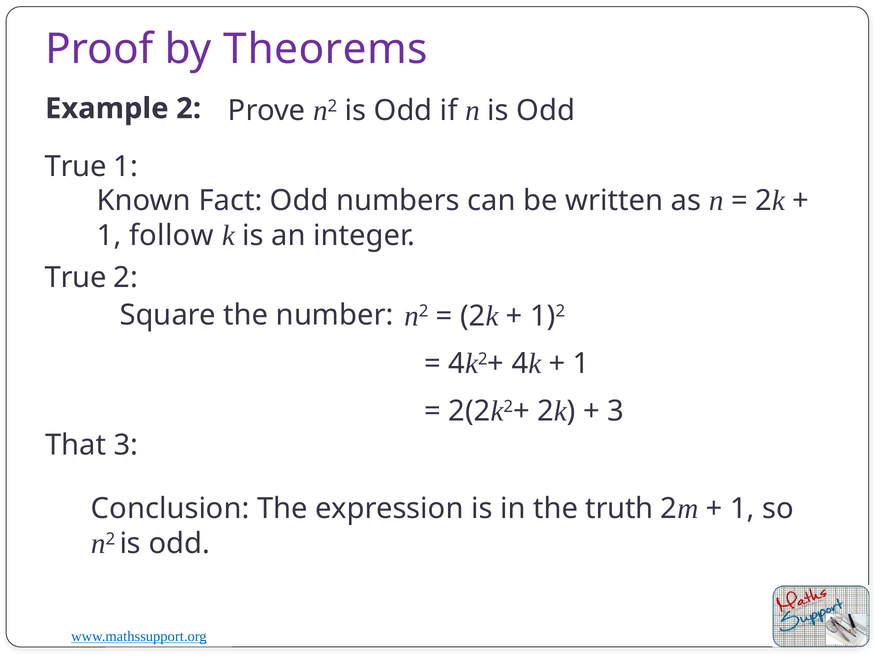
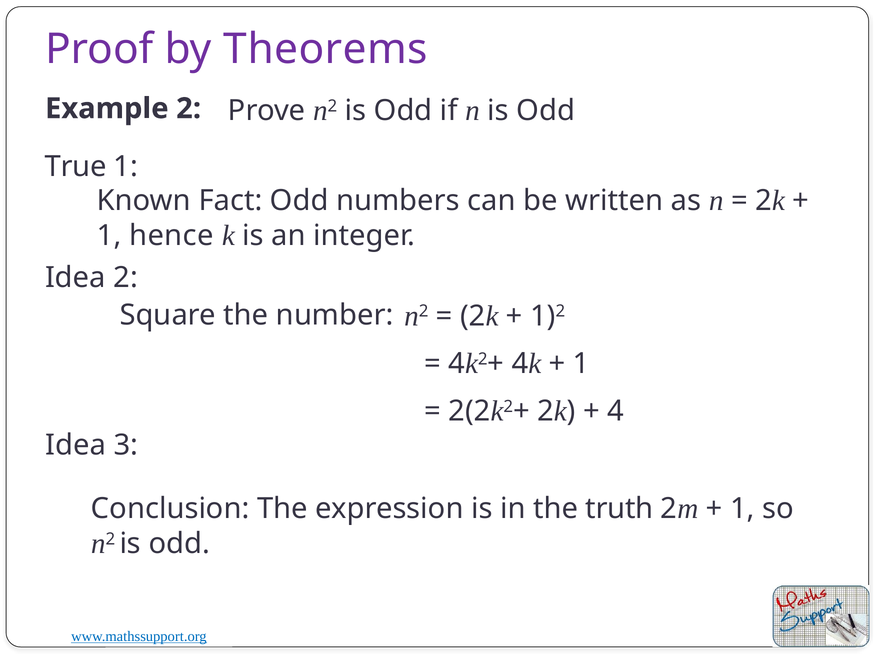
follow: follow -> hence (171, 236)
True: True -> Idea (75, 278)
3: 3 -> 4 (616, 411)
That: That -> Idea (76, 445)
